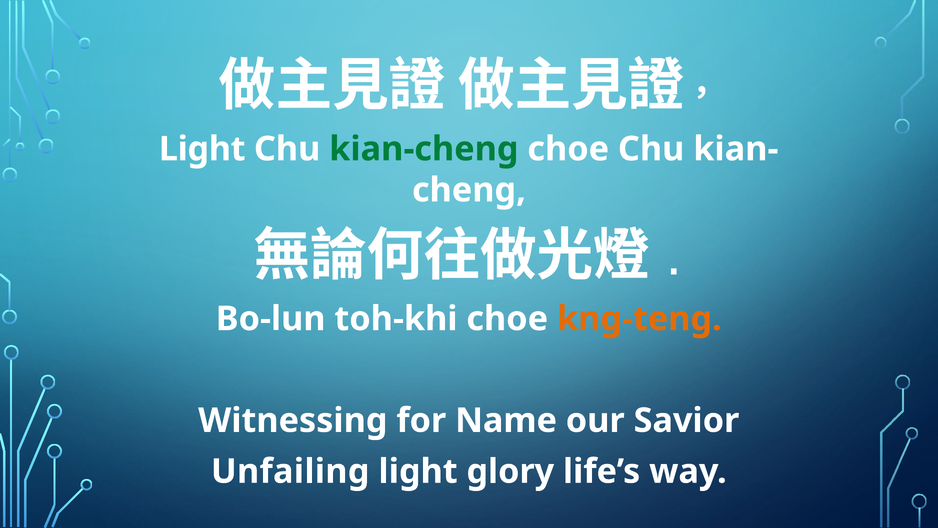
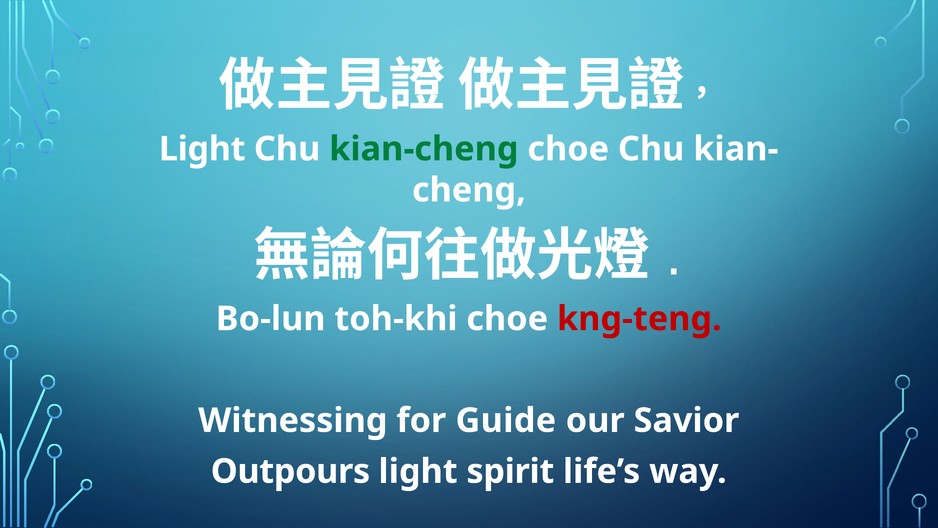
kng-teng colour: orange -> red (639, 319)
Name: Name -> Guide (506, 420)
Unfailing: Unfailing -> Outpours (290, 471)
glory: glory -> spirit (510, 471)
